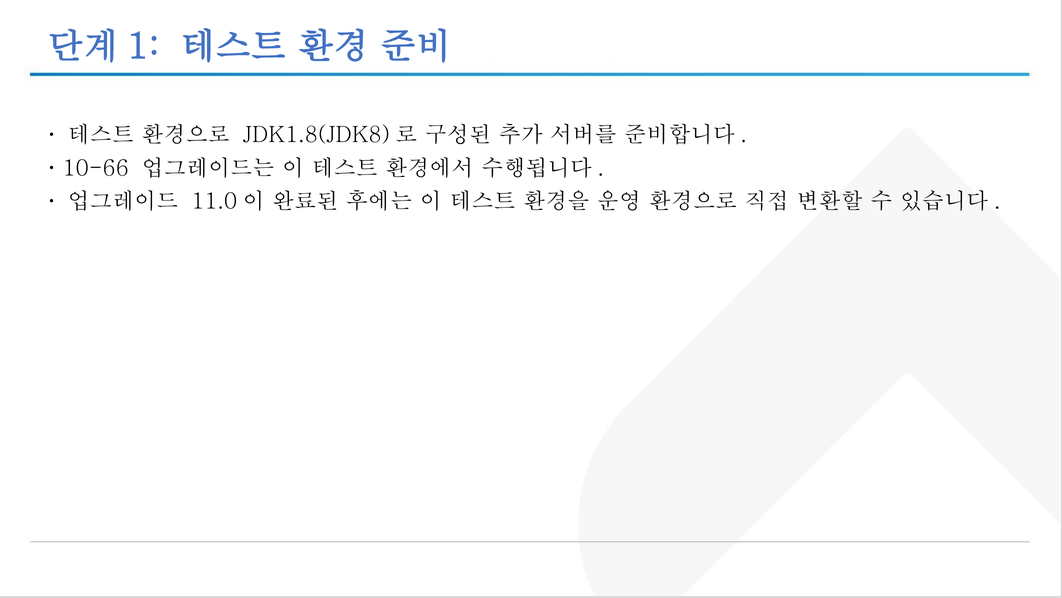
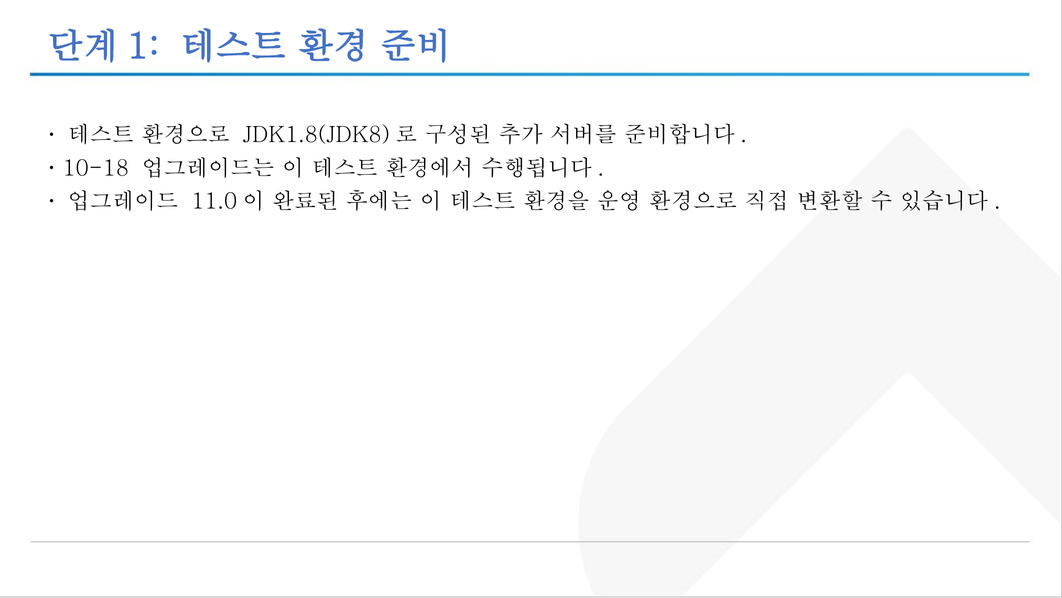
10-66: 10-66 -> 10-18 (96, 168)
